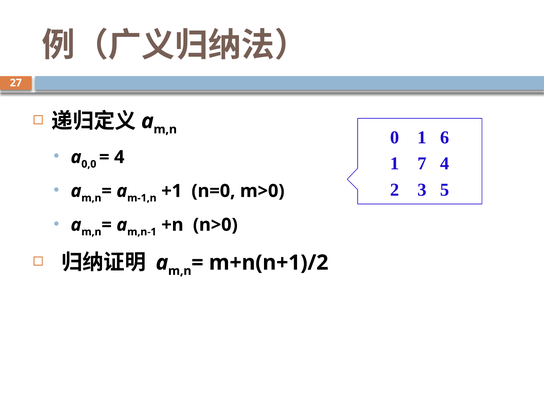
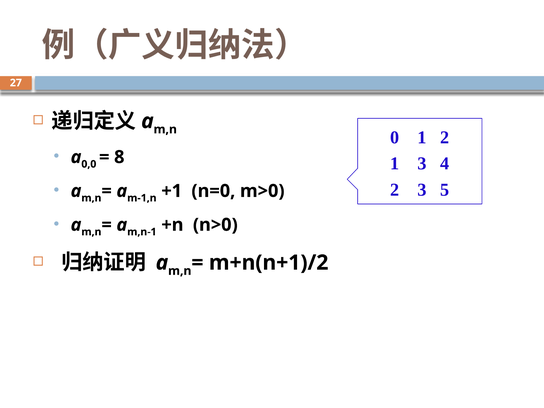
1 6: 6 -> 2 (445, 137)
4: 4 -> 8 (119, 157)
1 7: 7 -> 3 (422, 164)
